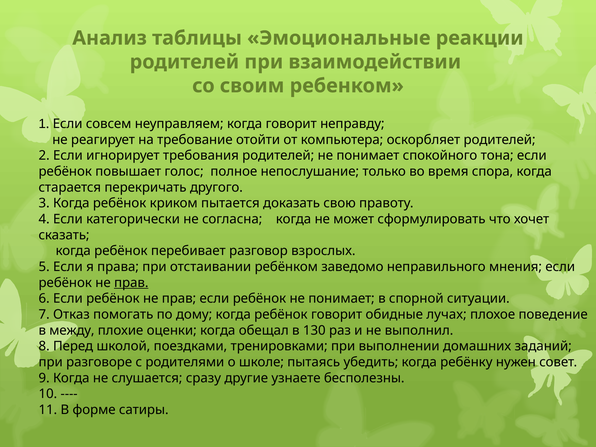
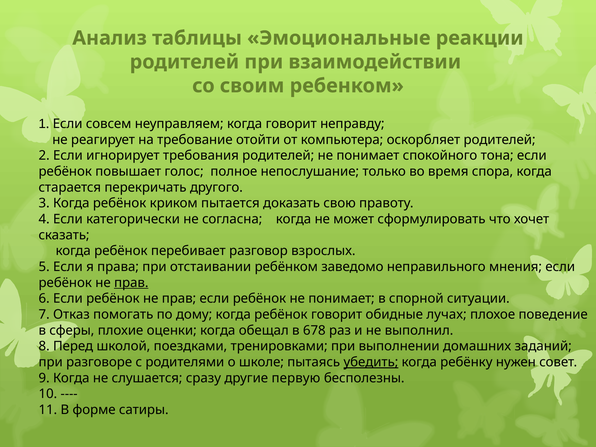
между: между -> сферы (72, 330)
130: 130 -> 678 (314, 330)
убедить underline: none -> present (371, 362)
узнаете: узнаете -> первую (296, 378)
